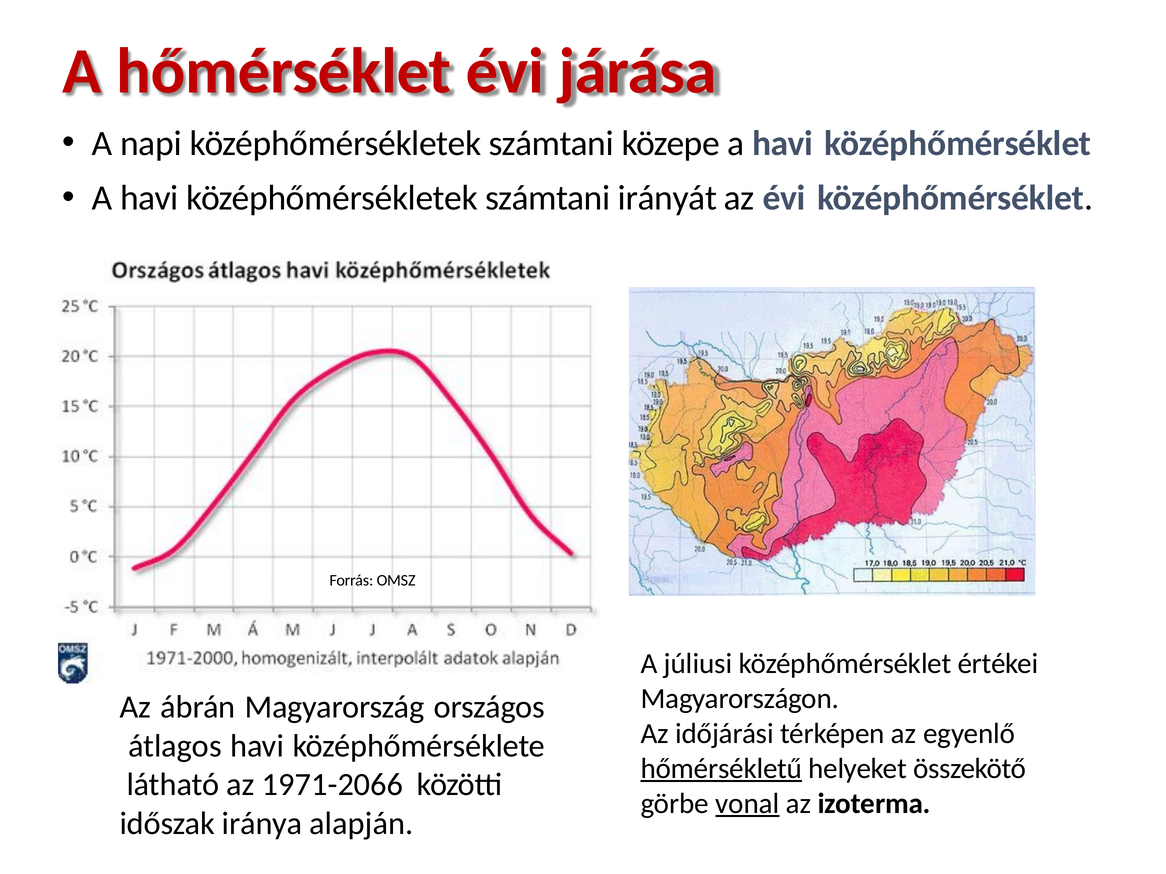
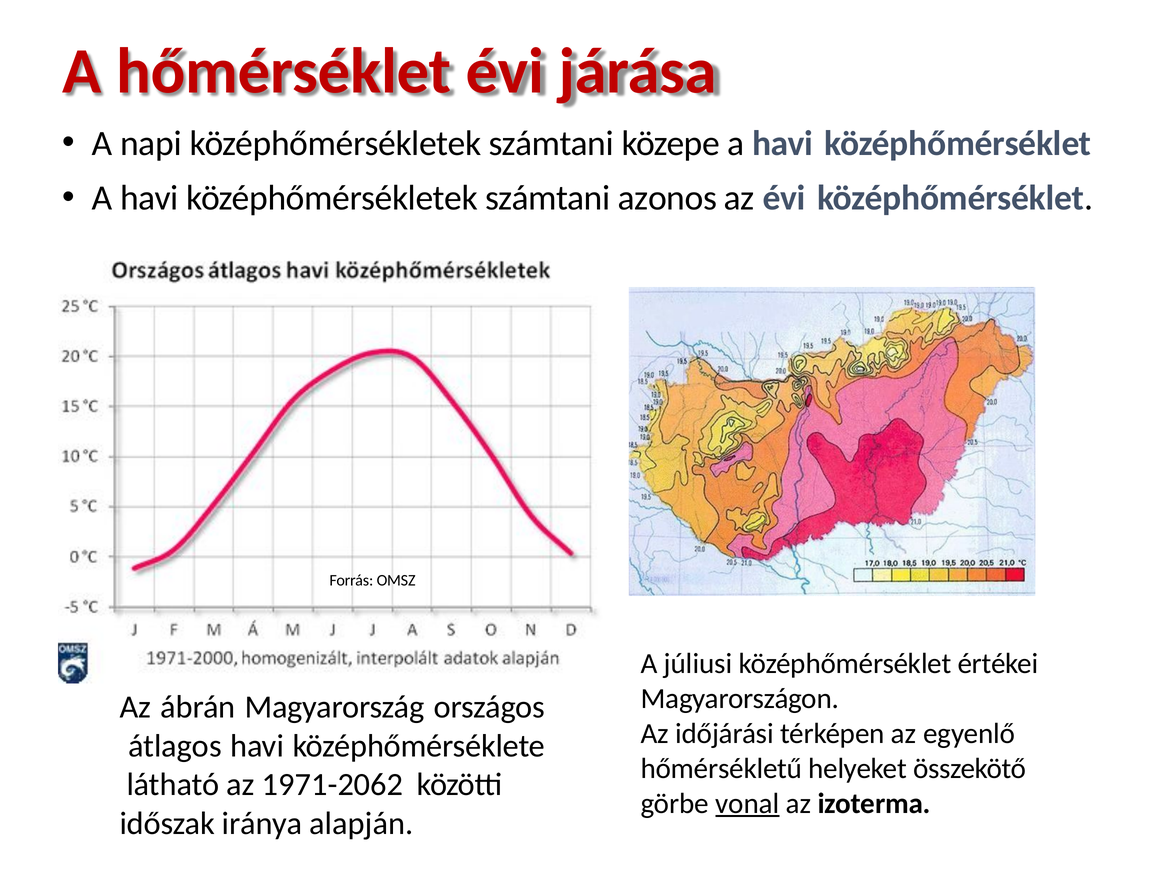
irányát: irányát -> azonos (667, 198)
hőmérsékletű underline: present -> none (721, 769)
1971-2066: 1971-2066 -> 1971-2062 (333, 785)
